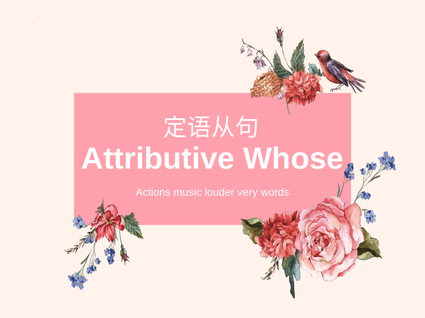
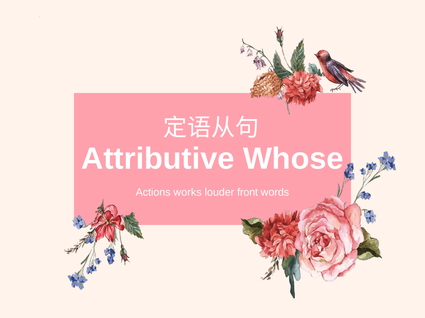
music: music -> works (188, 193)
very: very -> front (248, 193)
